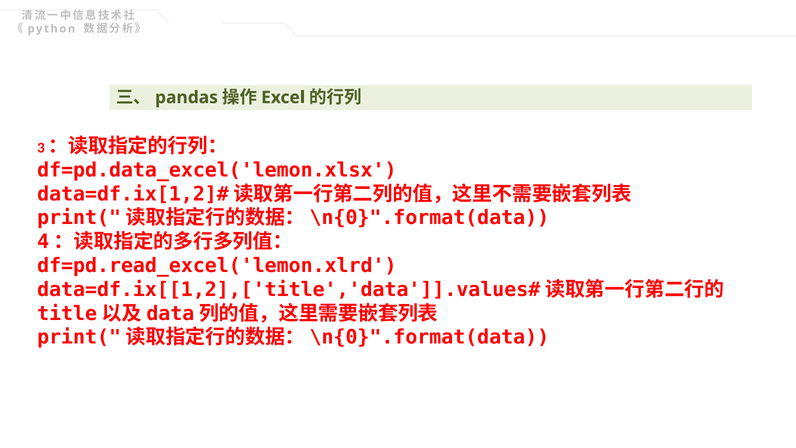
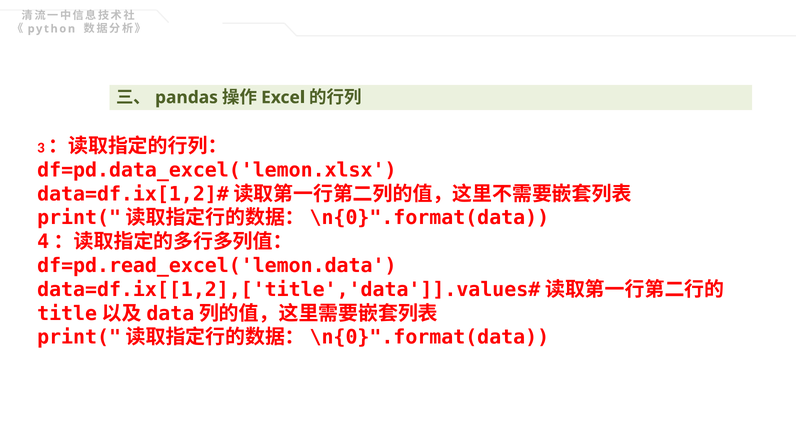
df=pd.read_excel('lemon.xlrd: df=pd.read_excel('lemon.xlrd -> df=pd.read_excel('lemon.data (217, 266)
